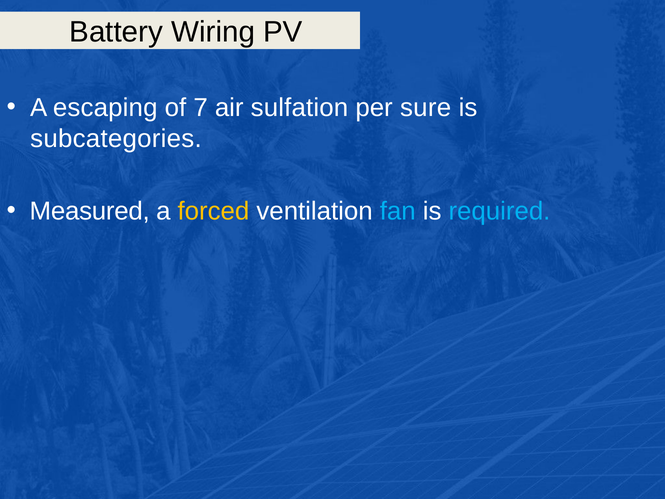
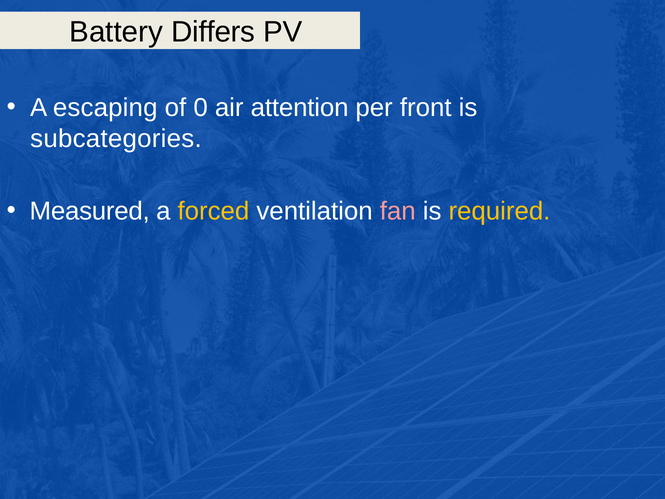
Wiring: Wiring -> Differs (213, 32)
7: 7 -> 0 (201, 108)
sulfation: sulfation -> attention (300, 108)
sure: sure -> front (426, 108)
fan colour: light blue -> pink (398, 211)
required colour: light blue -> yellow (499, 211)
